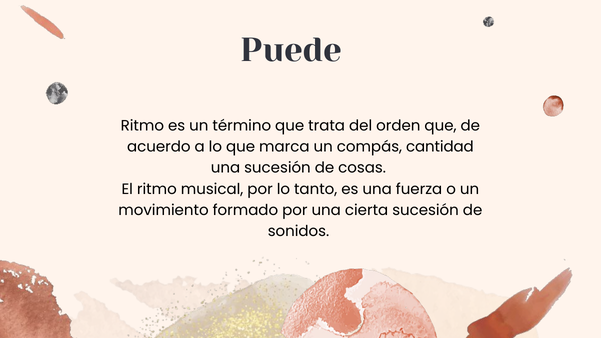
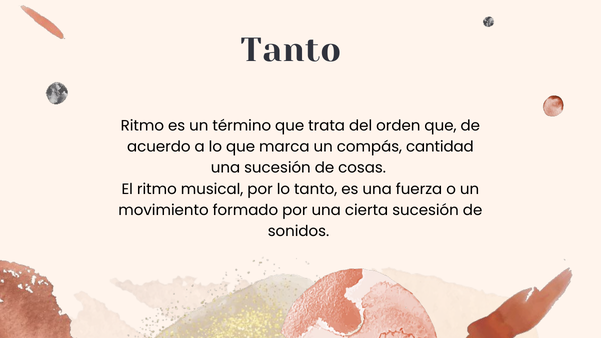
Puede: Puede -> Tanto (291, 50)
